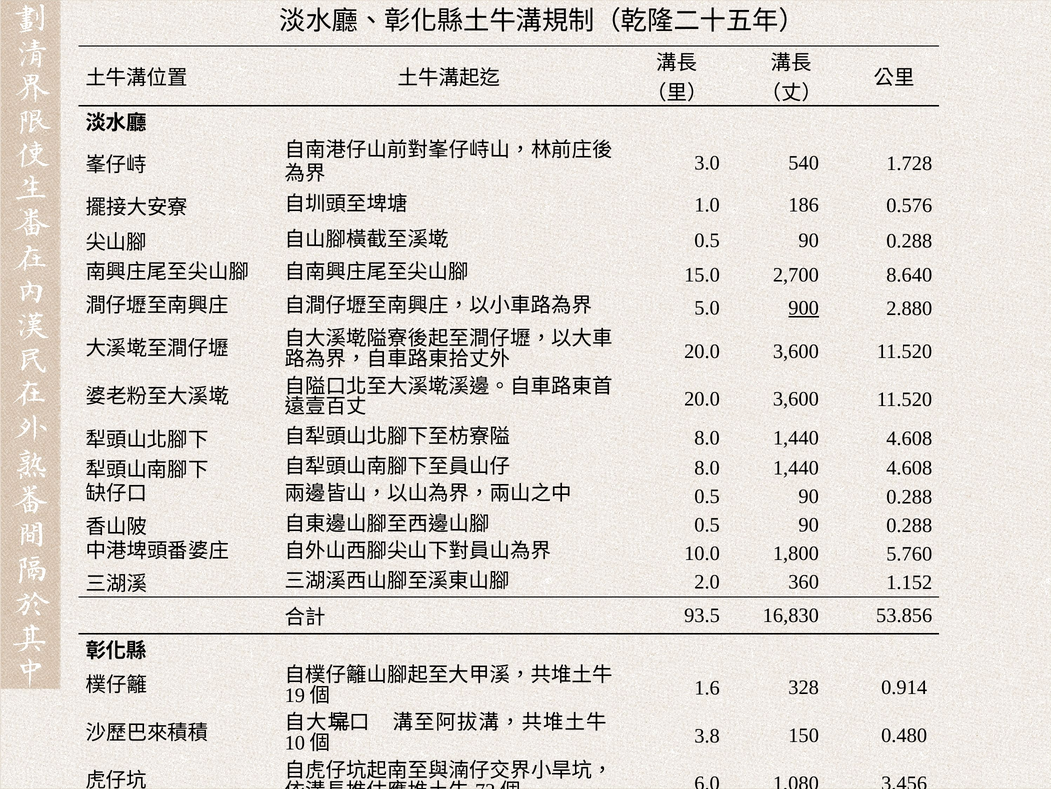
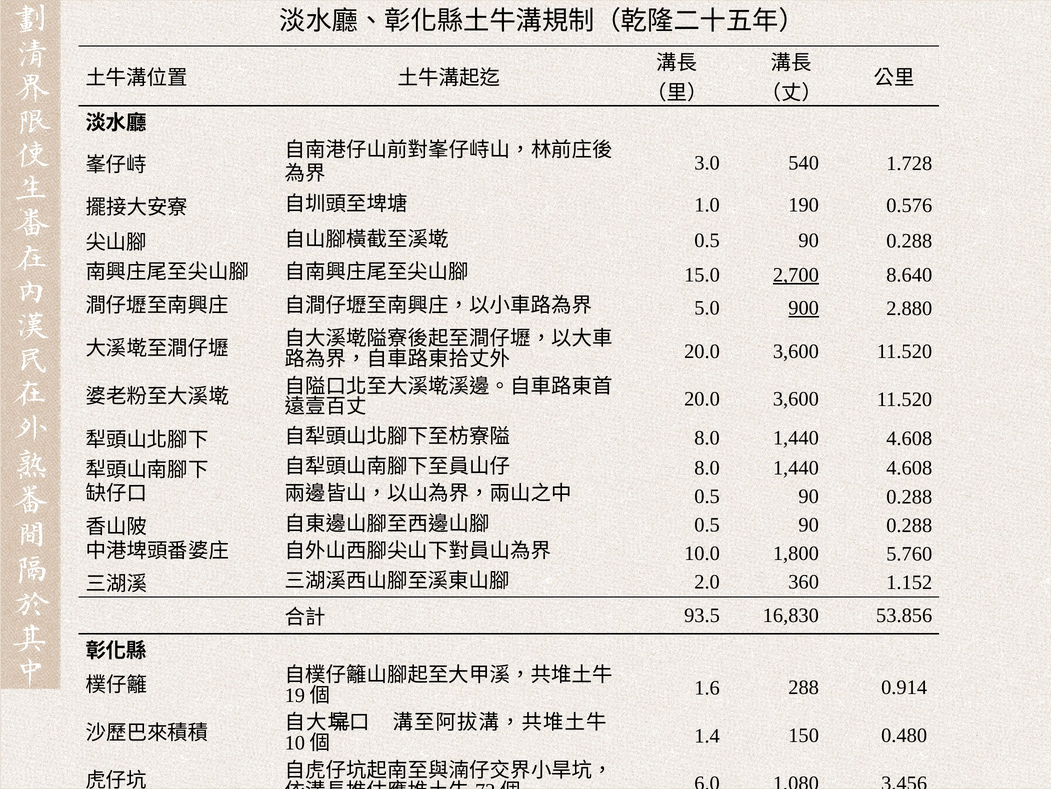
186: 186 -> 190 (804, 205)
2,700 underline: none -> present (796, 275)
328: 328 -> 288 (804, 687)
3.8: 3.8 -> 1.4 (707, 735)
